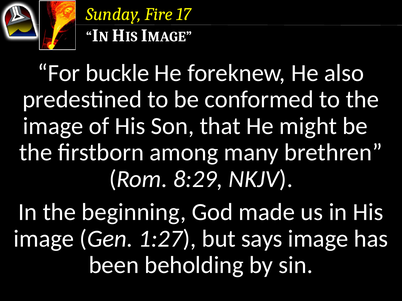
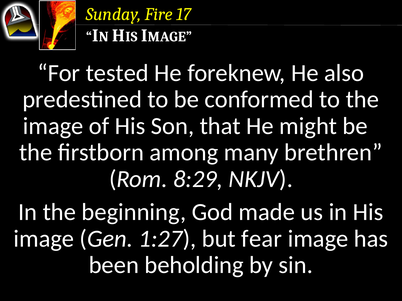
buckle: buckle -> tested (117, 73)
says: says -> fear (262, 239)
